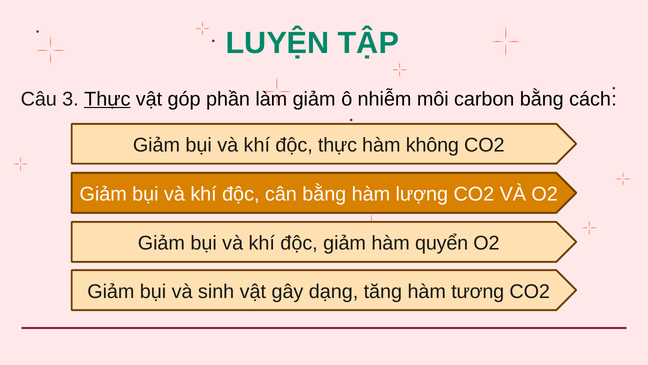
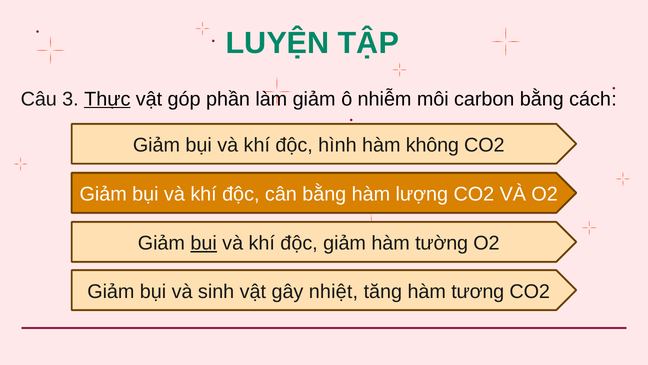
độc thực: thực -> hình (337, 145)
bụi underline: none -> present (204, 243)
quyển: quyển -> tường (442, 243)
dạng: dạng -> nhiệt (333, 291)
